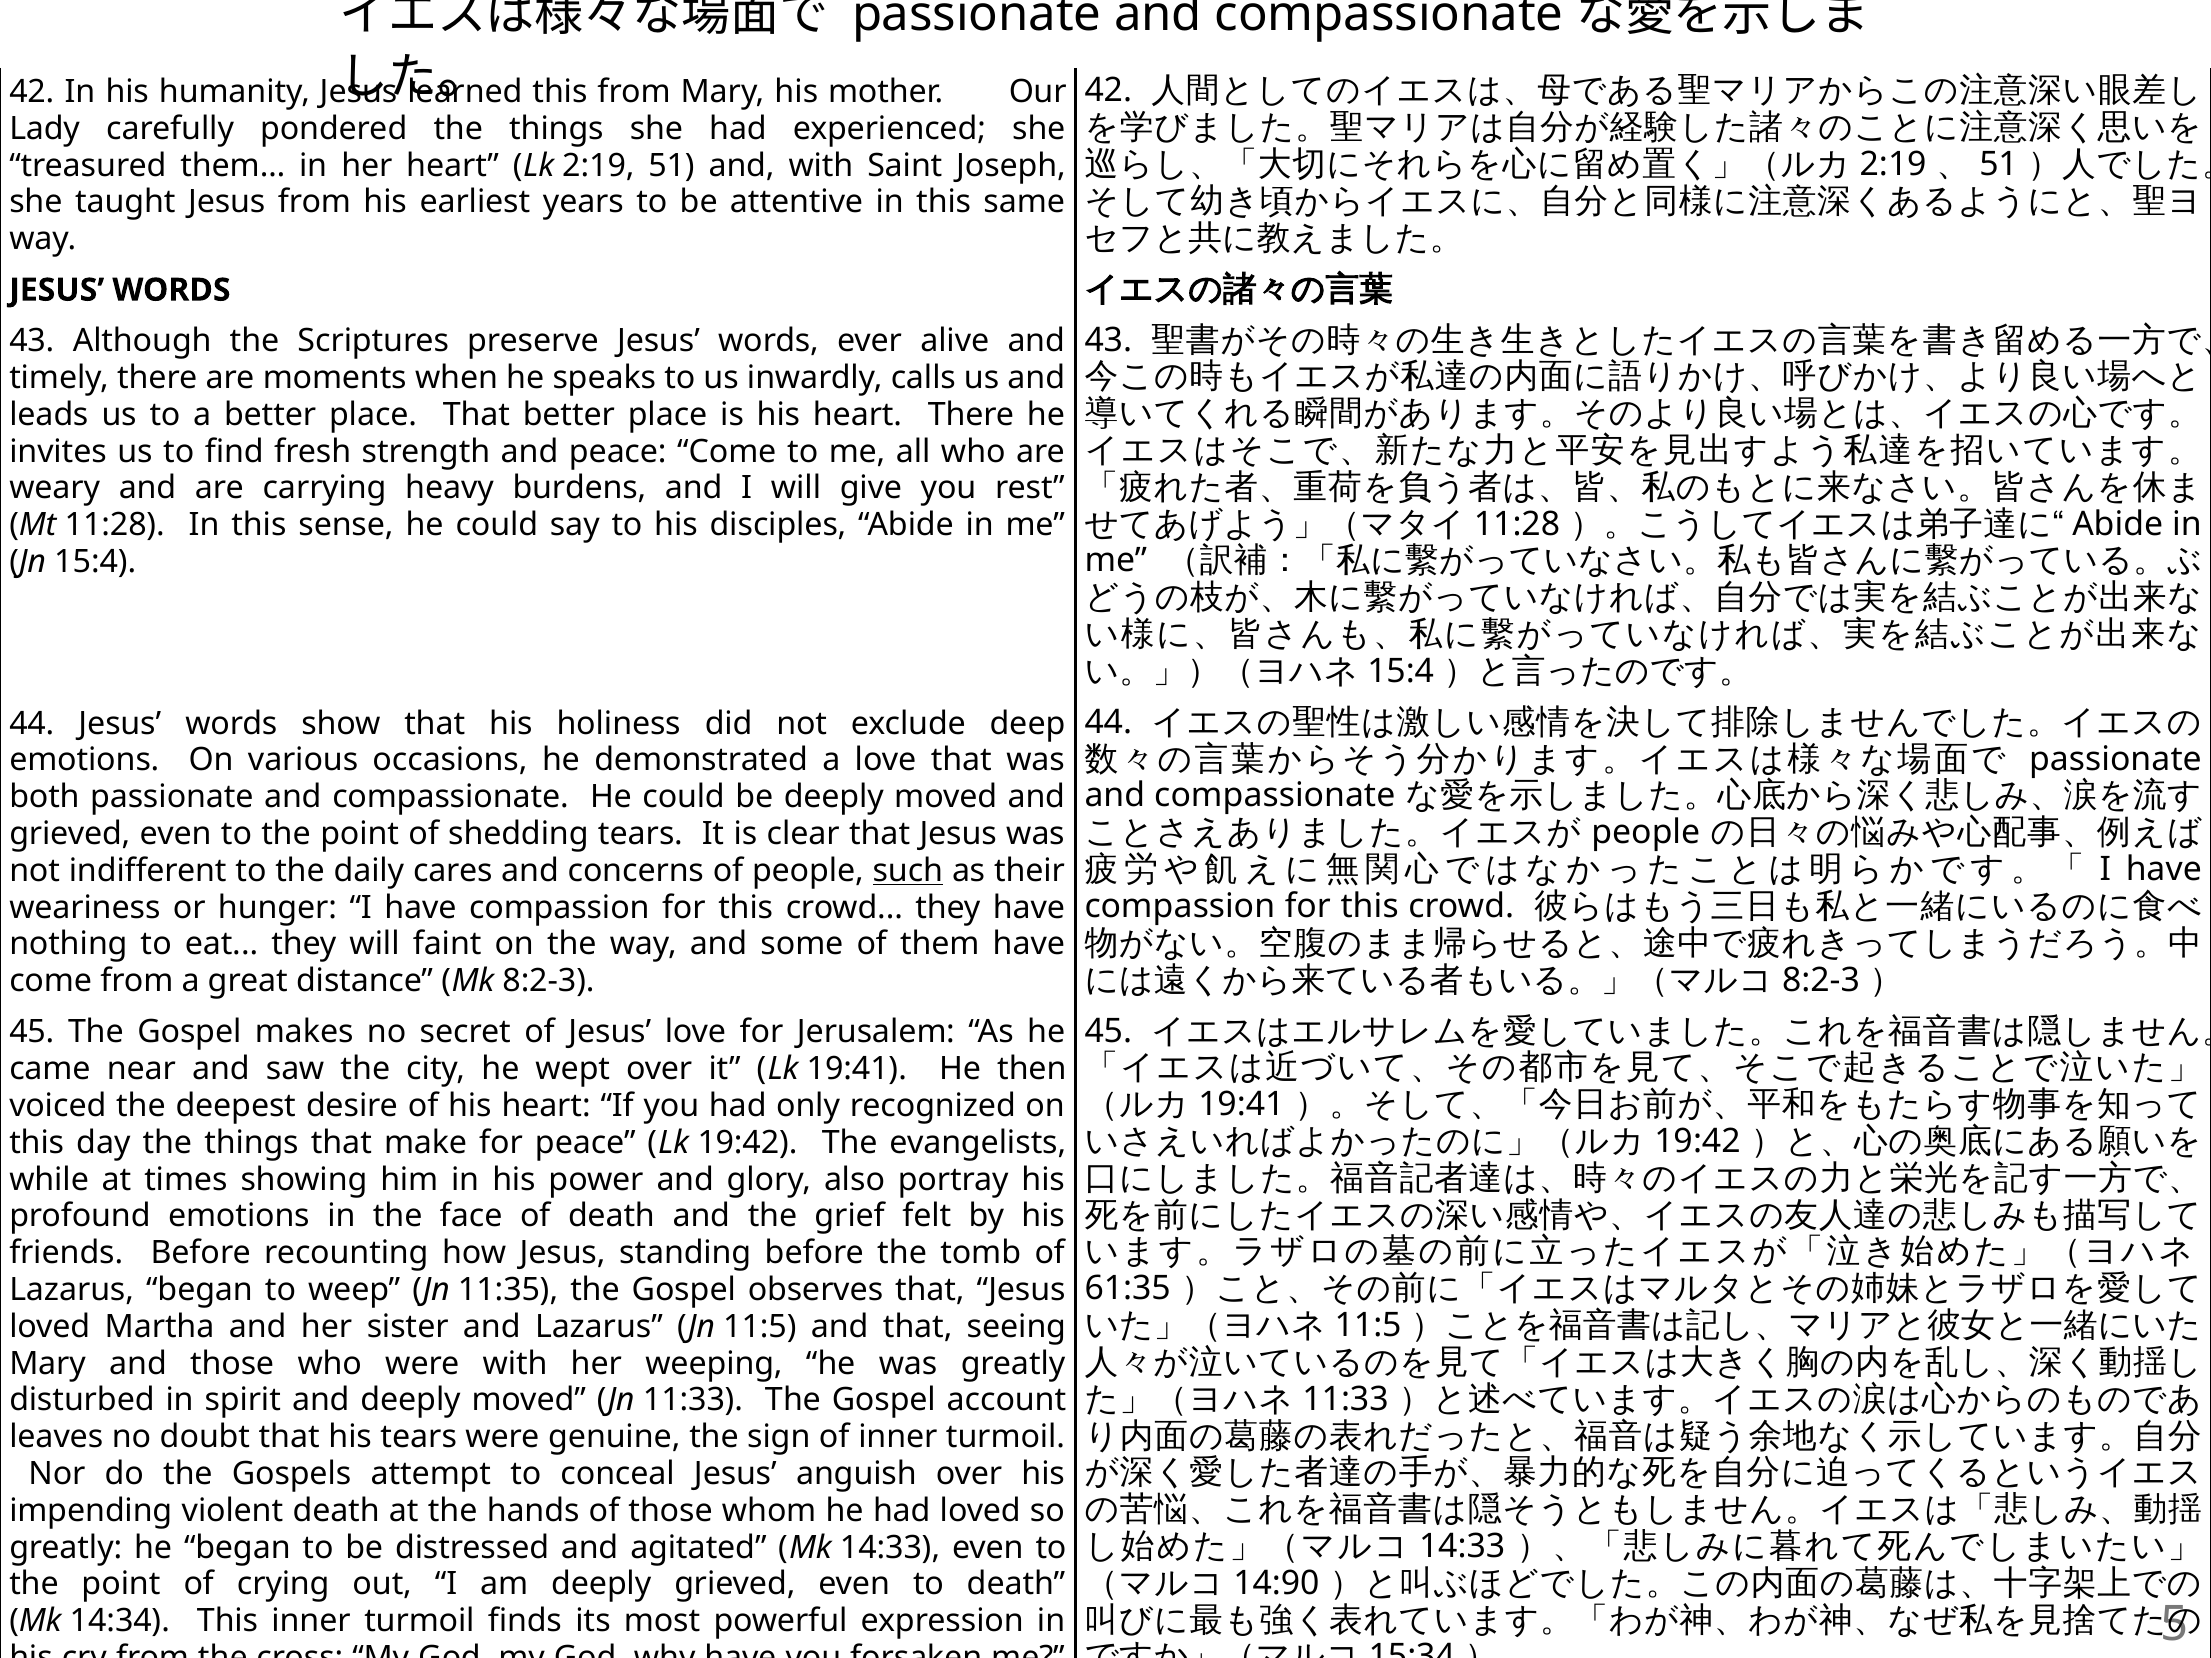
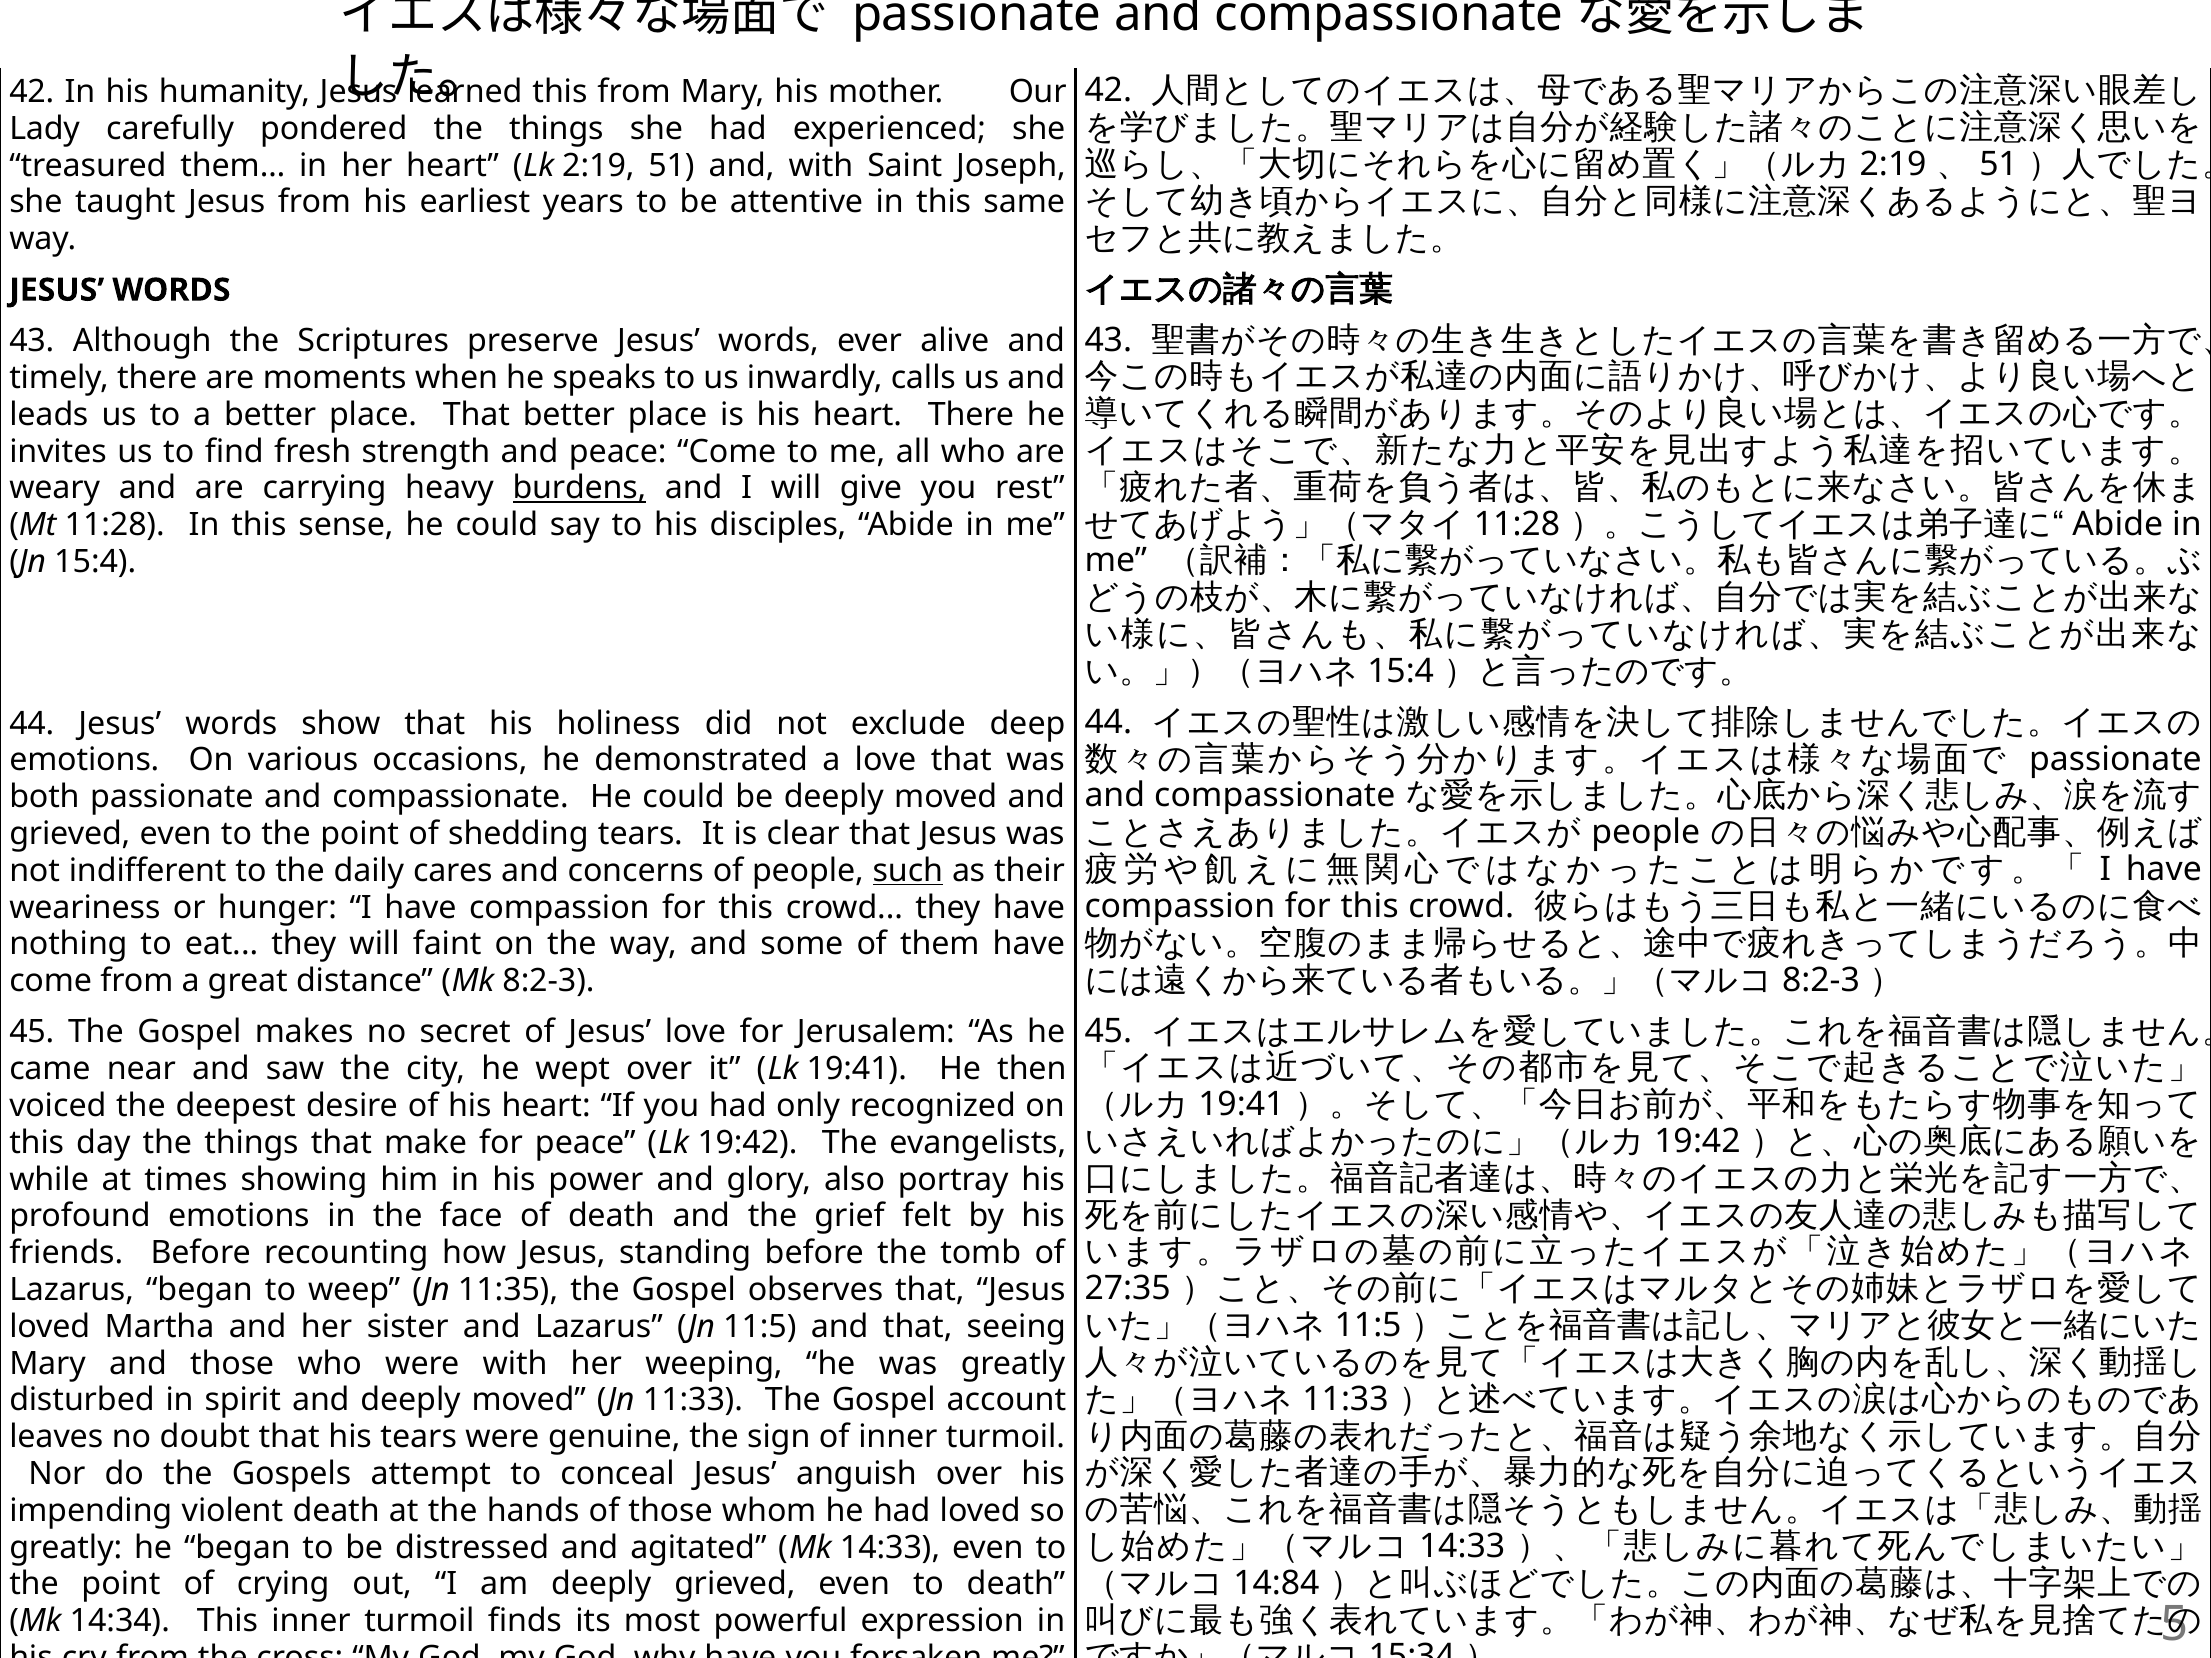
burdens underline: none -> present (579, 488)
61:35: 61:35 -> 27:35 (1128, 1289)
14:90: 14:90 -> 14:84 (1276, 1583)
